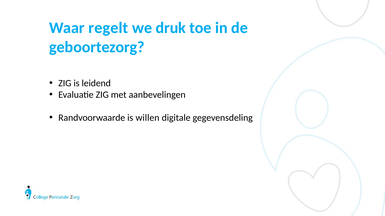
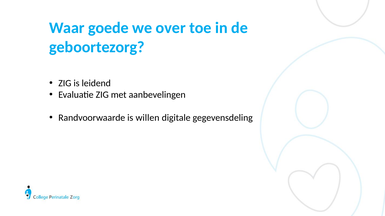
regelt: regelt -> goede (108, 28)
druk: druk -> over (171, 28)
